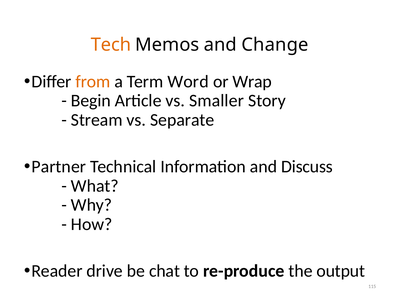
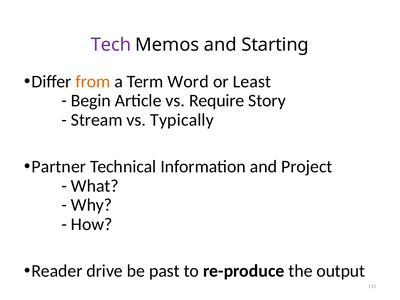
Tech colour: orange -> purple (111, 45)
Change: Change -> Starting (275, 45)
Wrap: Wrap -> Least (252, 82)
Smaller: Smaller -> Require (217, 101)
Separate: Separate -> Typically (182, 120)
Discuss: Discuss -> Project (307, 167)
chat: chat -> past (164, 271)
